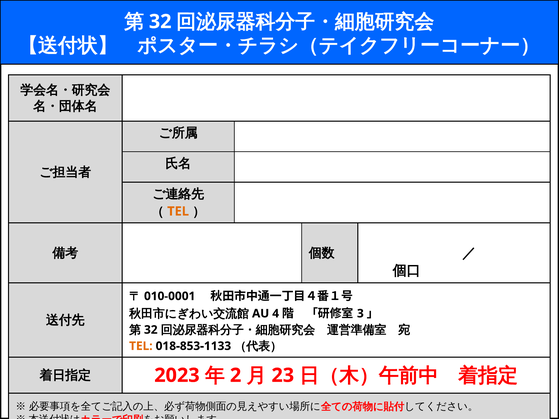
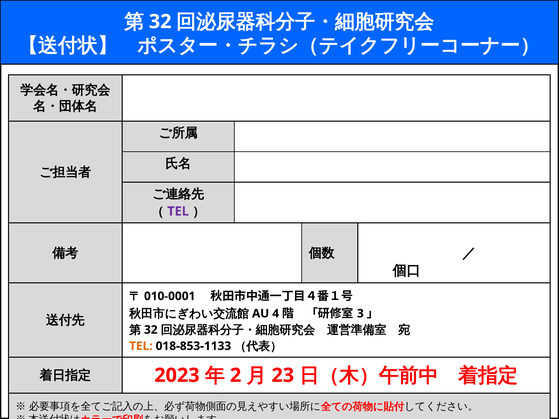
TEL colour: orange -> purple (178, 211)
